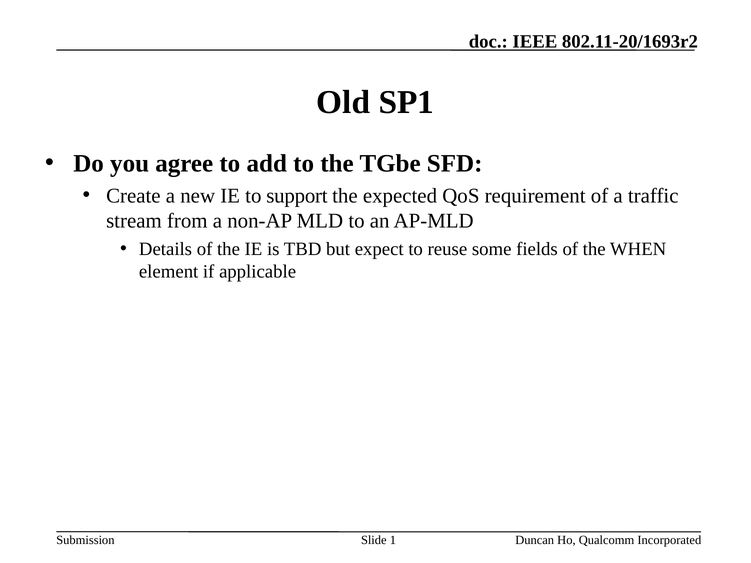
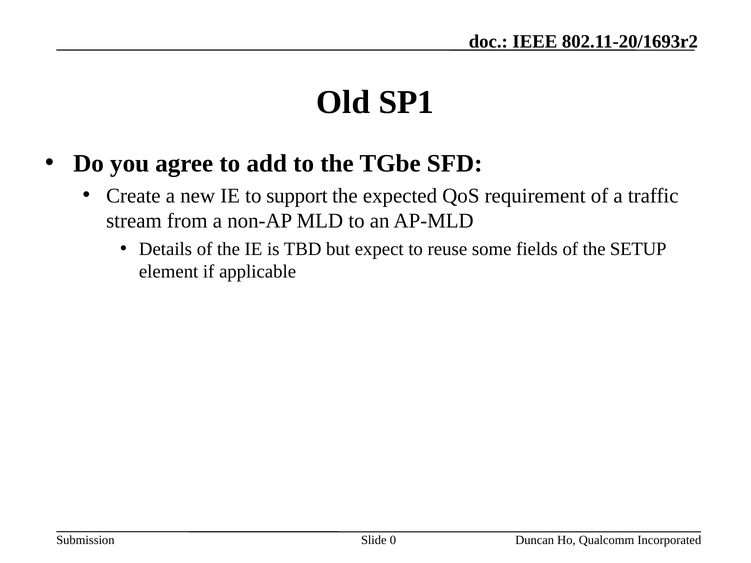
WHEN: WHEN -> SETUP (638, 249)
1: 1 -> 0 (393, 540)
